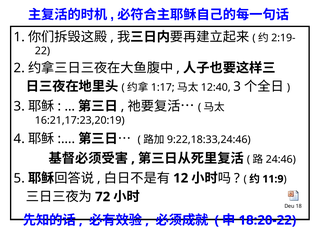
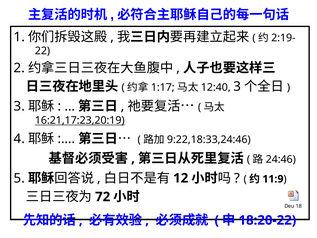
16:21,17:23,20:19 underline: none -> present (80, 120)
